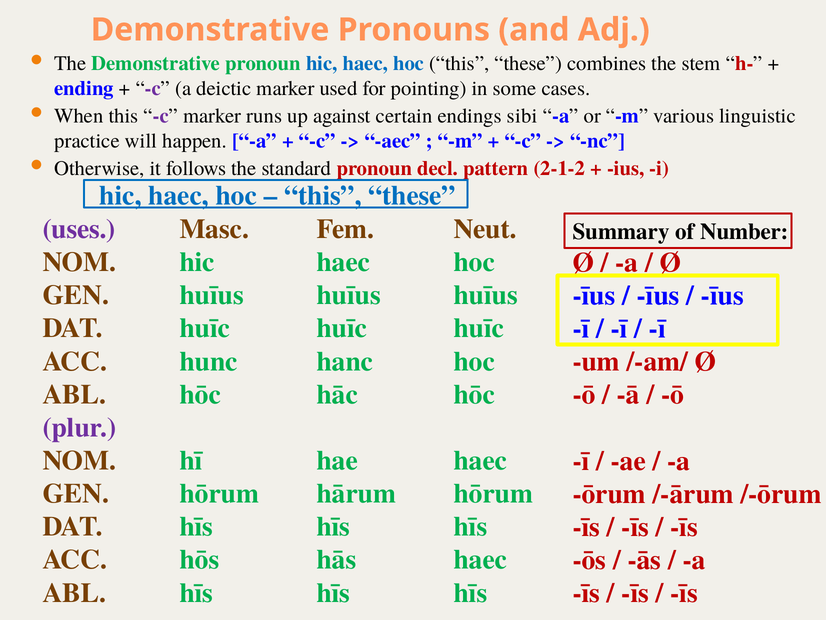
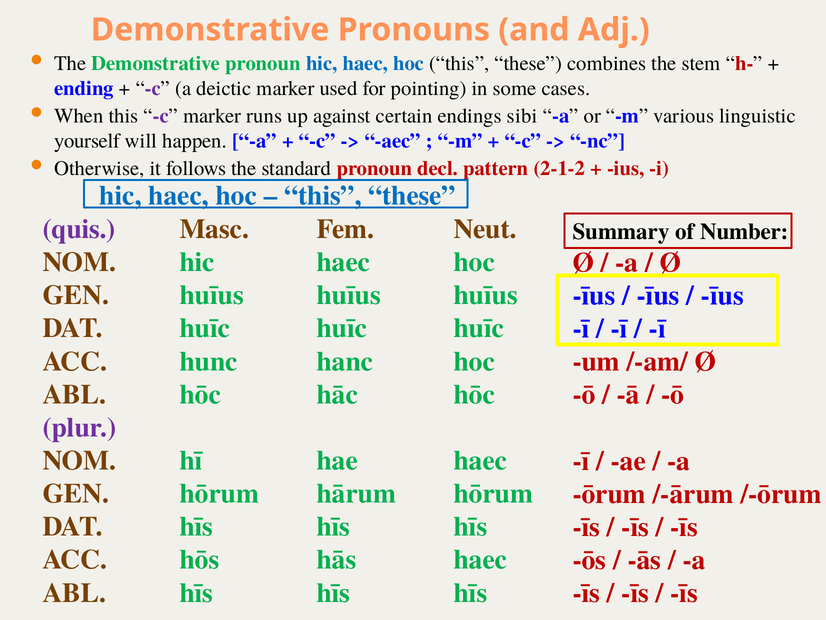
practice: practice -> yourself (87, 141)
uses: uses -> quis (79, 229)
